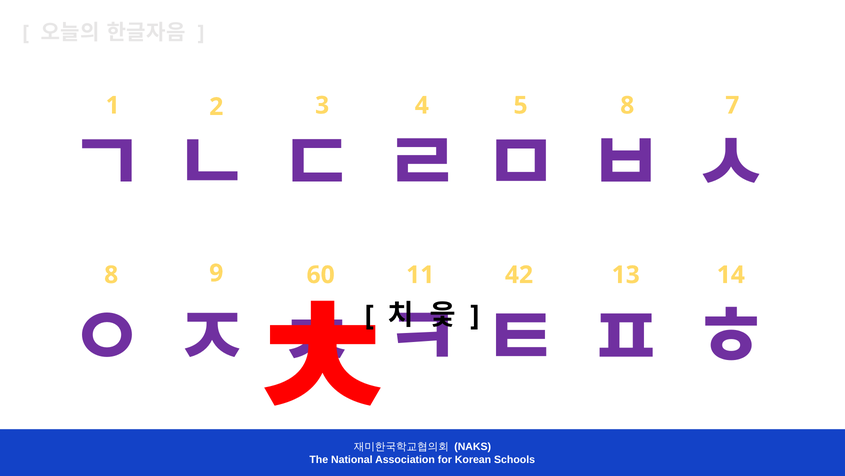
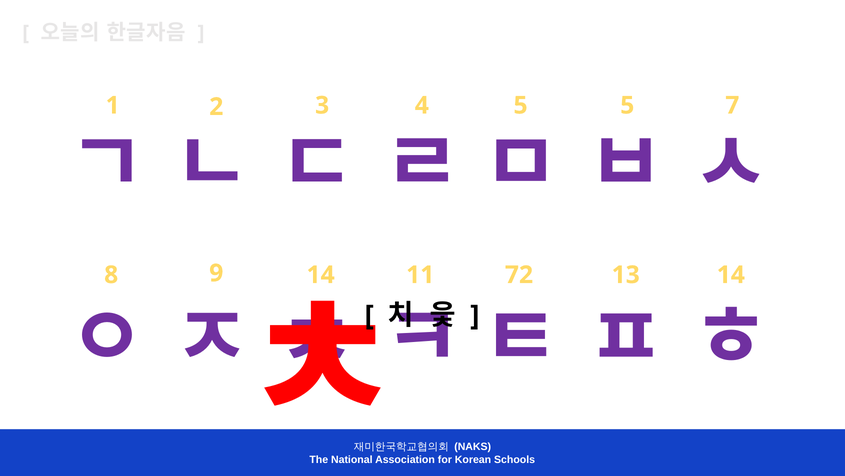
5 8: 8 -> 5 (627, 105)
9 60: 60 -> 14 (321, 275)
42: 42 -> 72 (519, 275)
